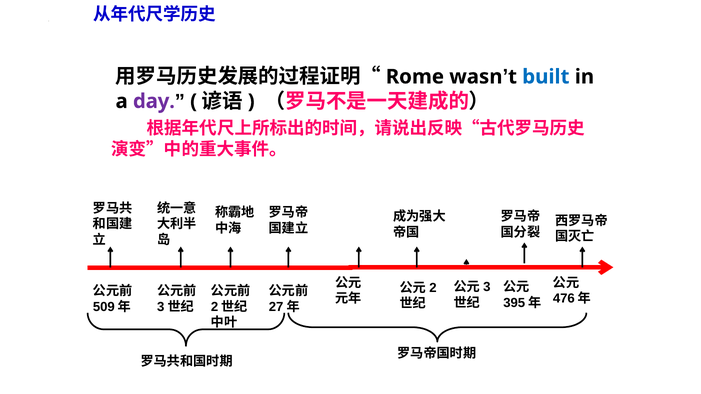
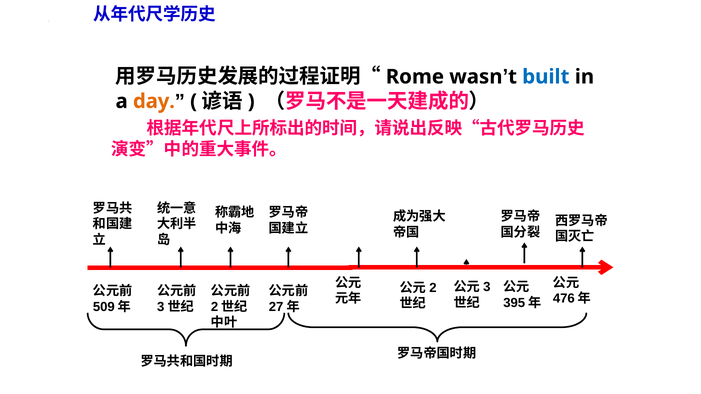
day colour: purple -> orange (154, 101)
